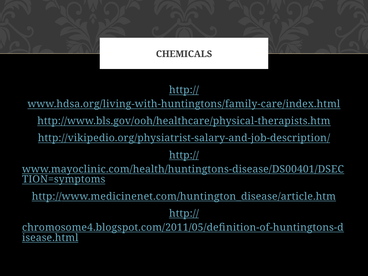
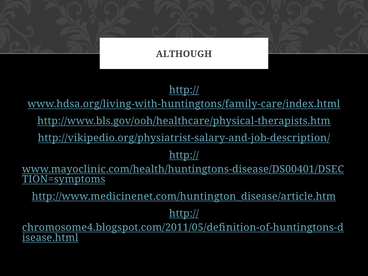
CHEMICALS: CHEMICALS -> ALTHOUGH (184, 54)
